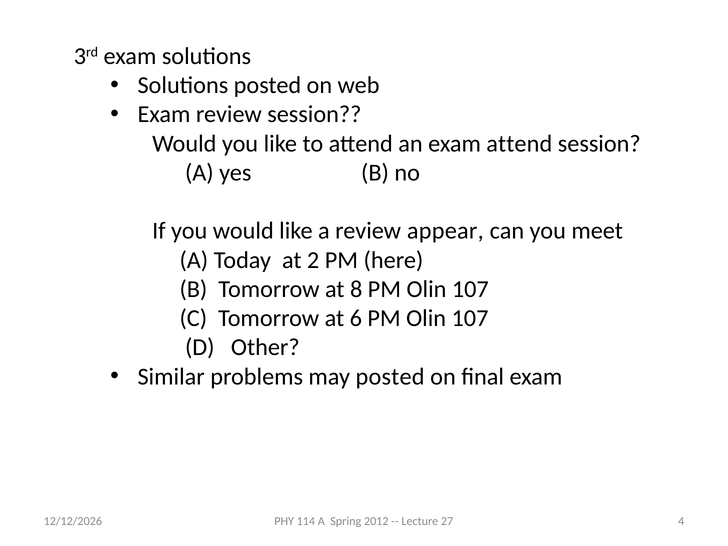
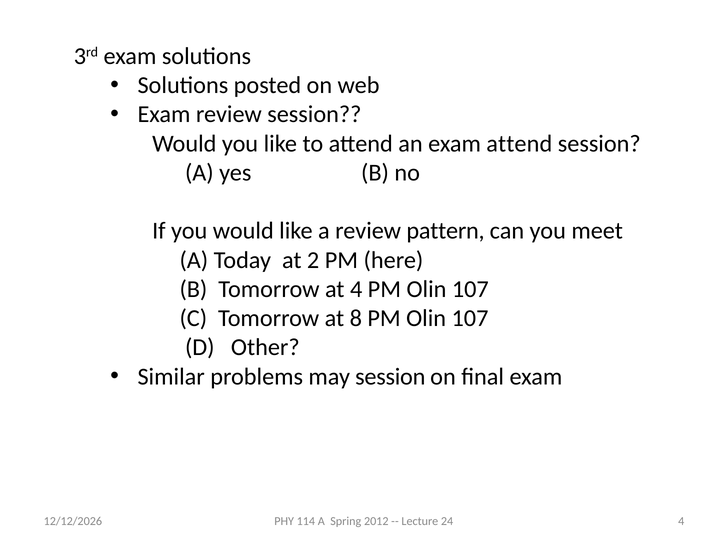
appear: appear -> pattern (446, 231)
at 8: 8 -> 4 (356, 289)
6: 6 -> 8 (356, 318)
may posted: posted -> session (390, 377)
27: 27 -> 24 (447, 521)
